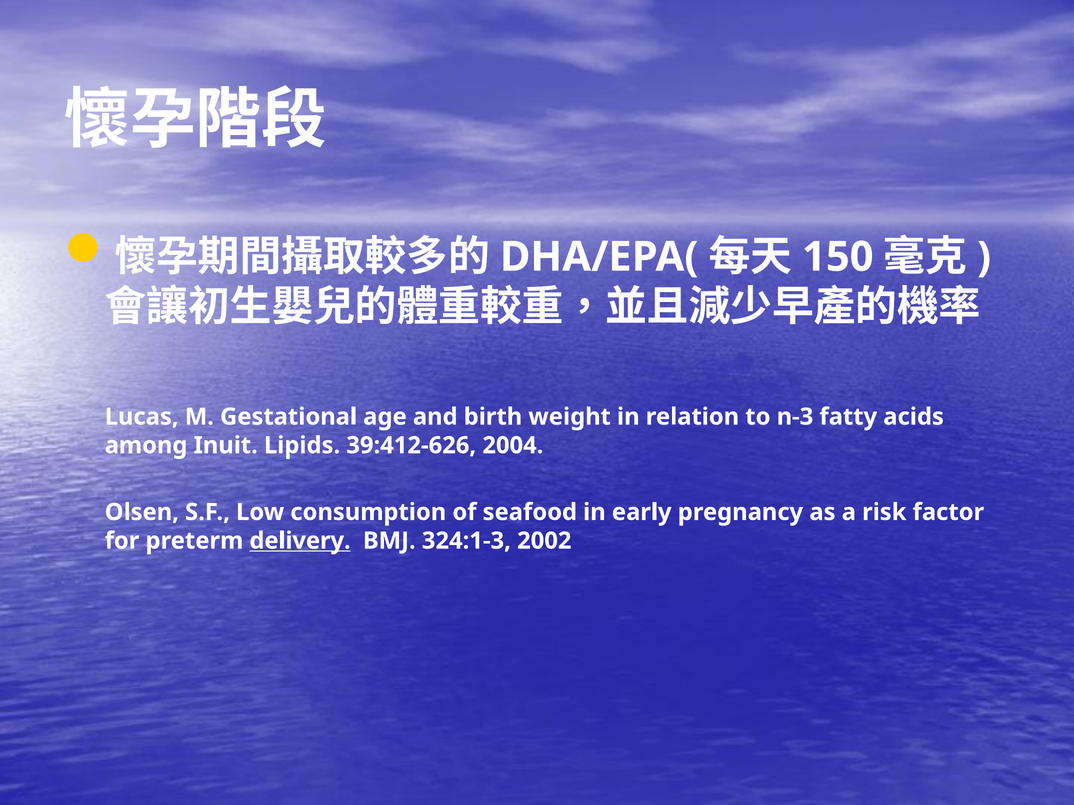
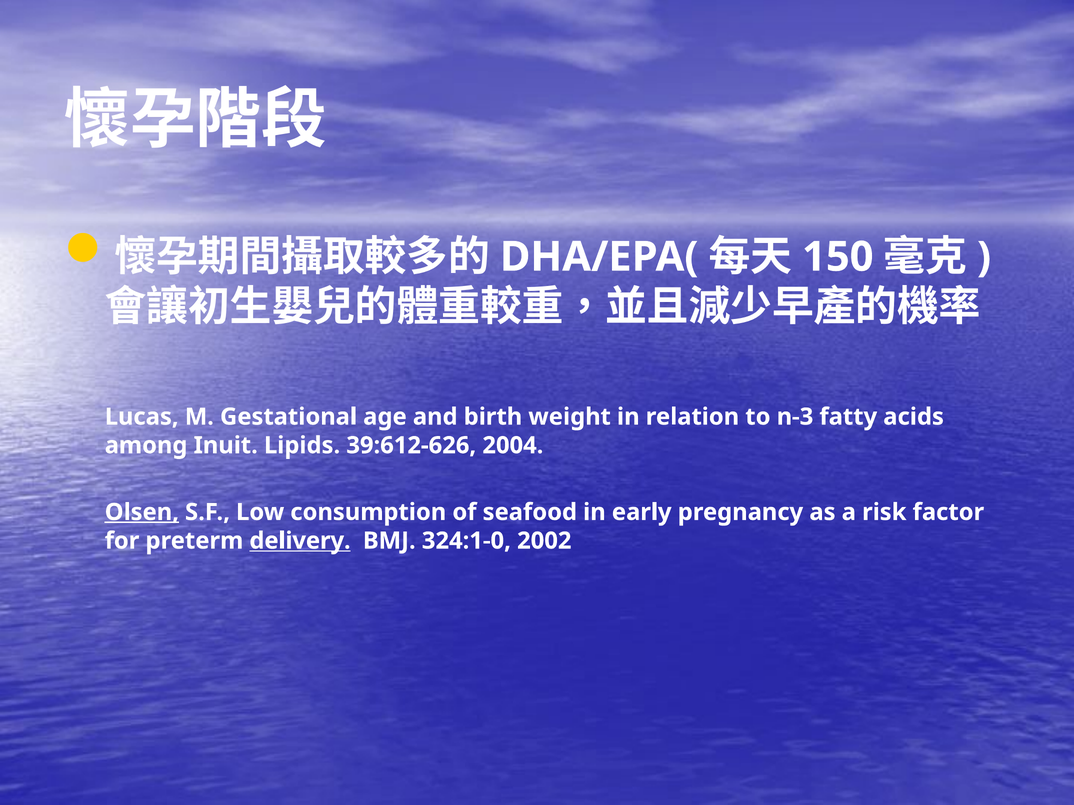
39:412-626: 39:412-626 -> 39:612-626 (411, 446)
Olsen underline: none -> present (142, 512)
324:1-3: 324:1-3 -> 324:1-0 (466, 541)
